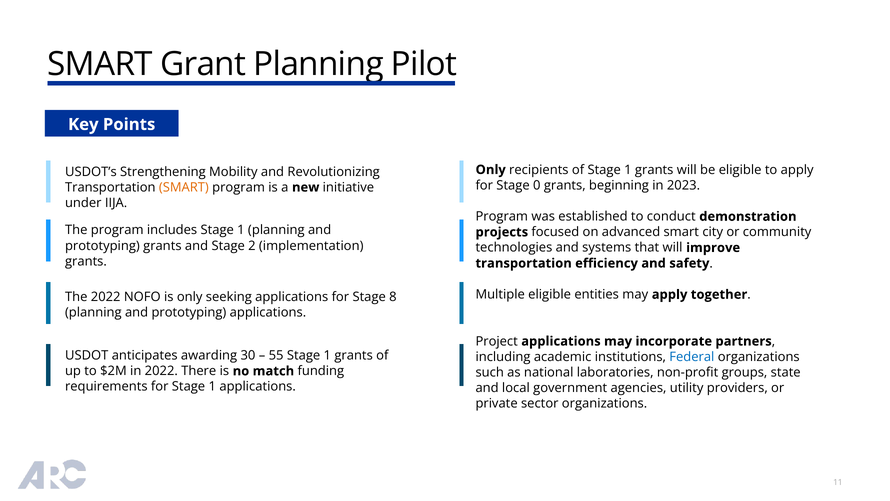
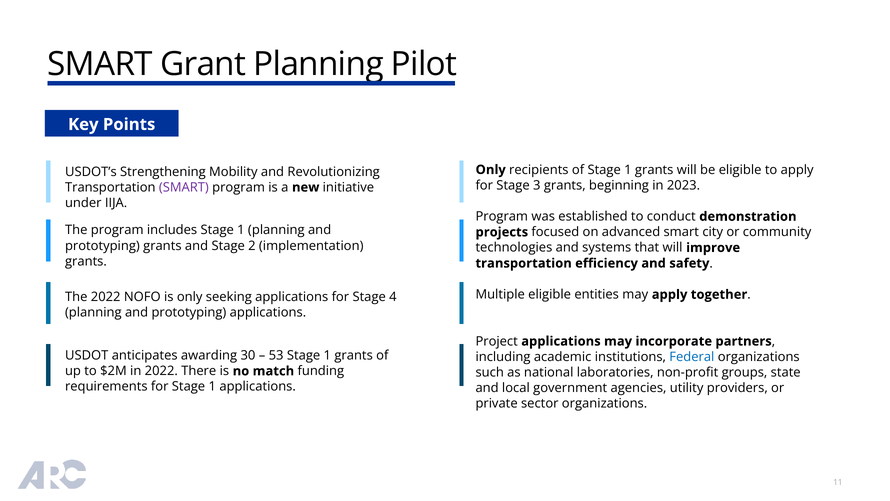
0: 0 -> 3 (537, 185)
SMART colour: orange -> purple (184, 187)
8: 8 -> 4 (393, 297)
55: 55 -> 53 (276, 355)
